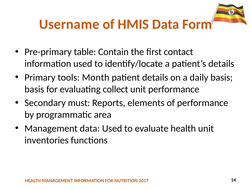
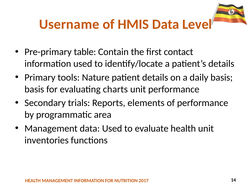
Form: Form -> Level (197, 24)
Month: Month -> Nature (96, 77)
collect: collect -> charts (115, 89)
must: must -> trials (79, 103)
